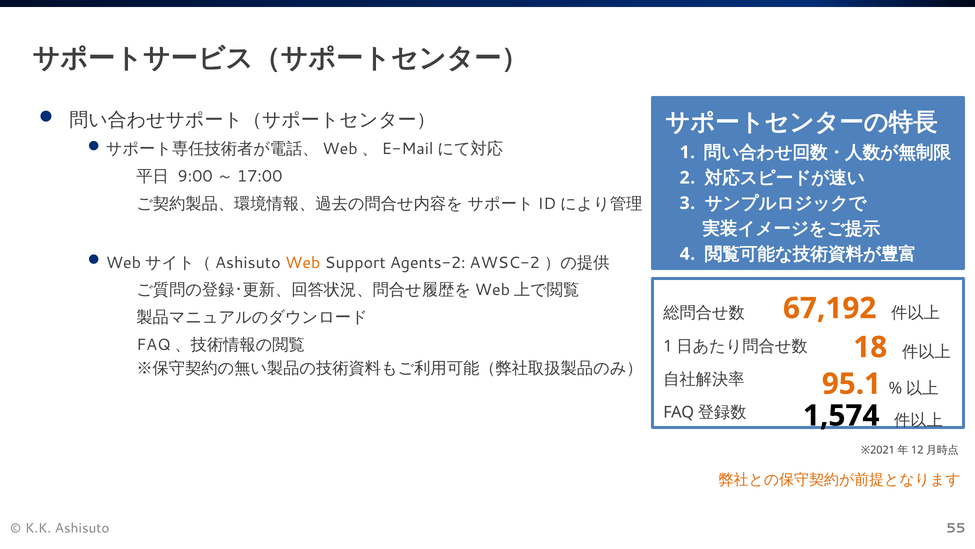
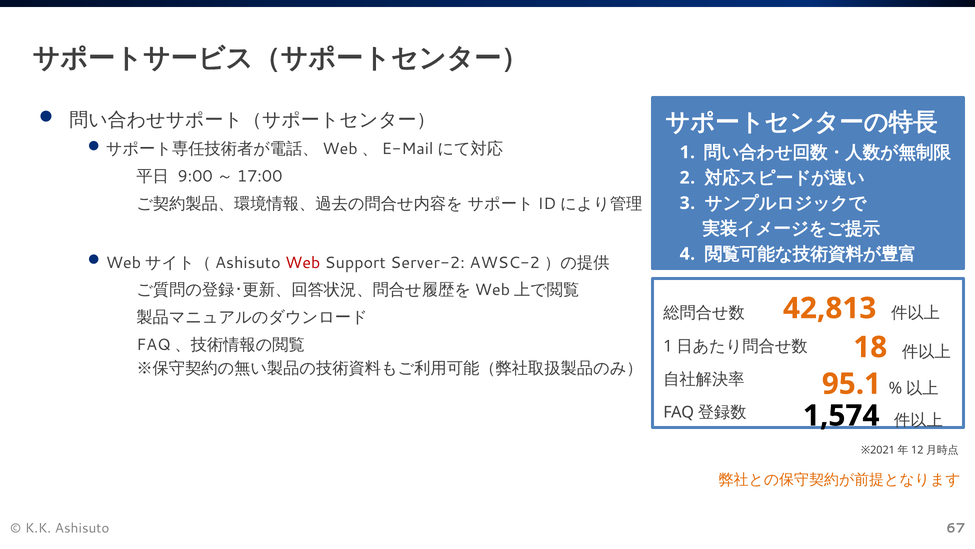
Web colour: orange -> red (303, 262)
Agents-2: Agents-2 -> Server-2 (428, 262)
67,192: 67,192 -> 42,813 (830, 308)
55: 55 -> 67 (956, 528)
